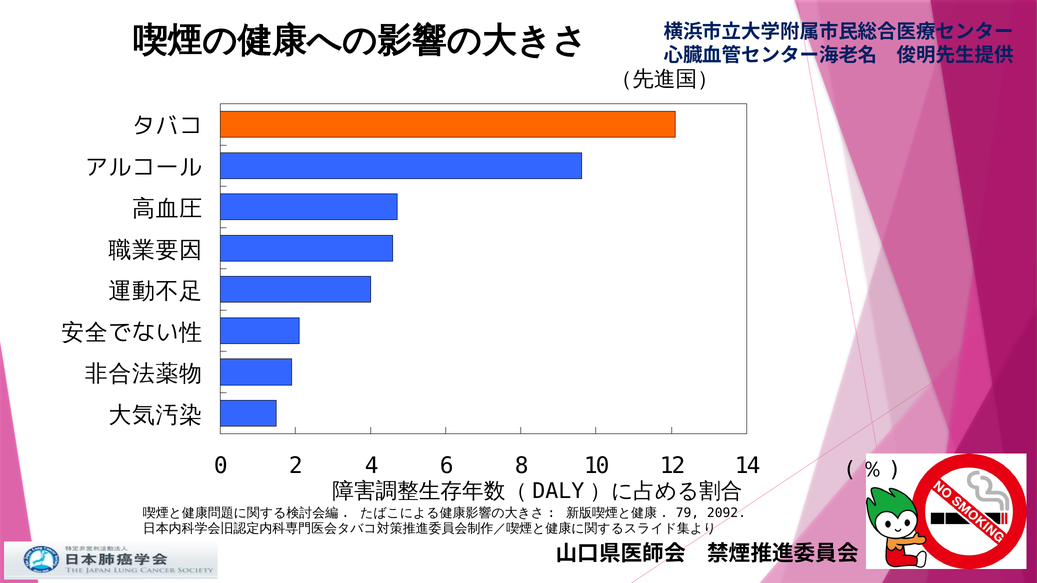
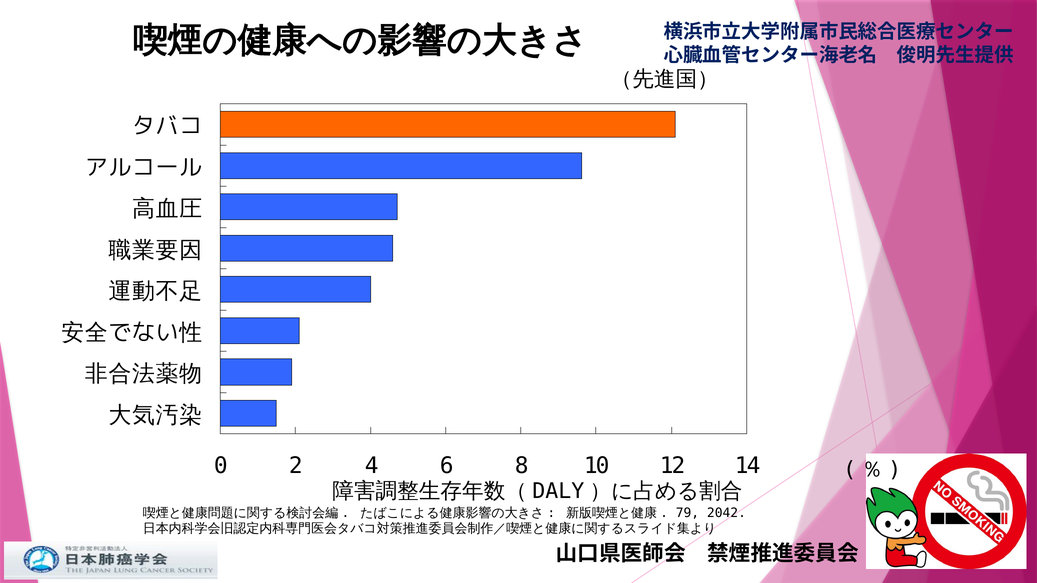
2092: 2092 -> 2042 (726, 513)
